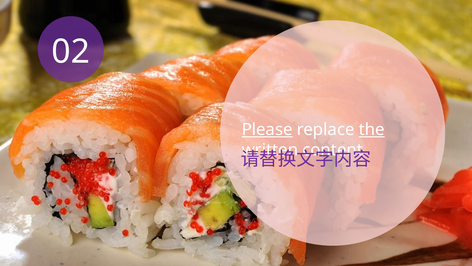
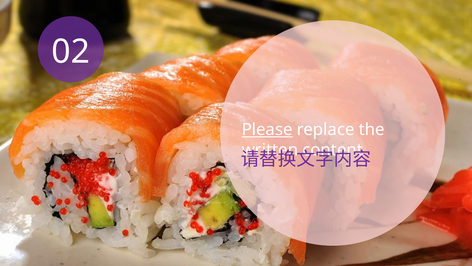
the underline: present -> none (372, 129)
